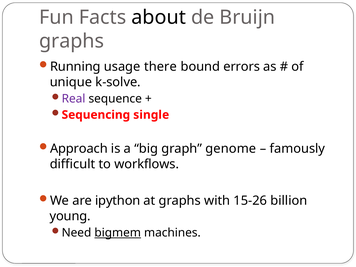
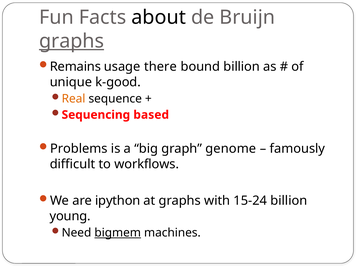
graphs underline: none -> present (72, 41)
Running: Running -> Remains (75, 67)
bound errors: errors -> billion (242, 67)
k-solve: k-solve -> k-good (118, 82)
Real colour: purple -> orange (74, 99)
single: single -> based (151, 115)
Approach: Approach -> Problems (79, 149)
15-26: 15-26 -> 15-24 (250, 201)
